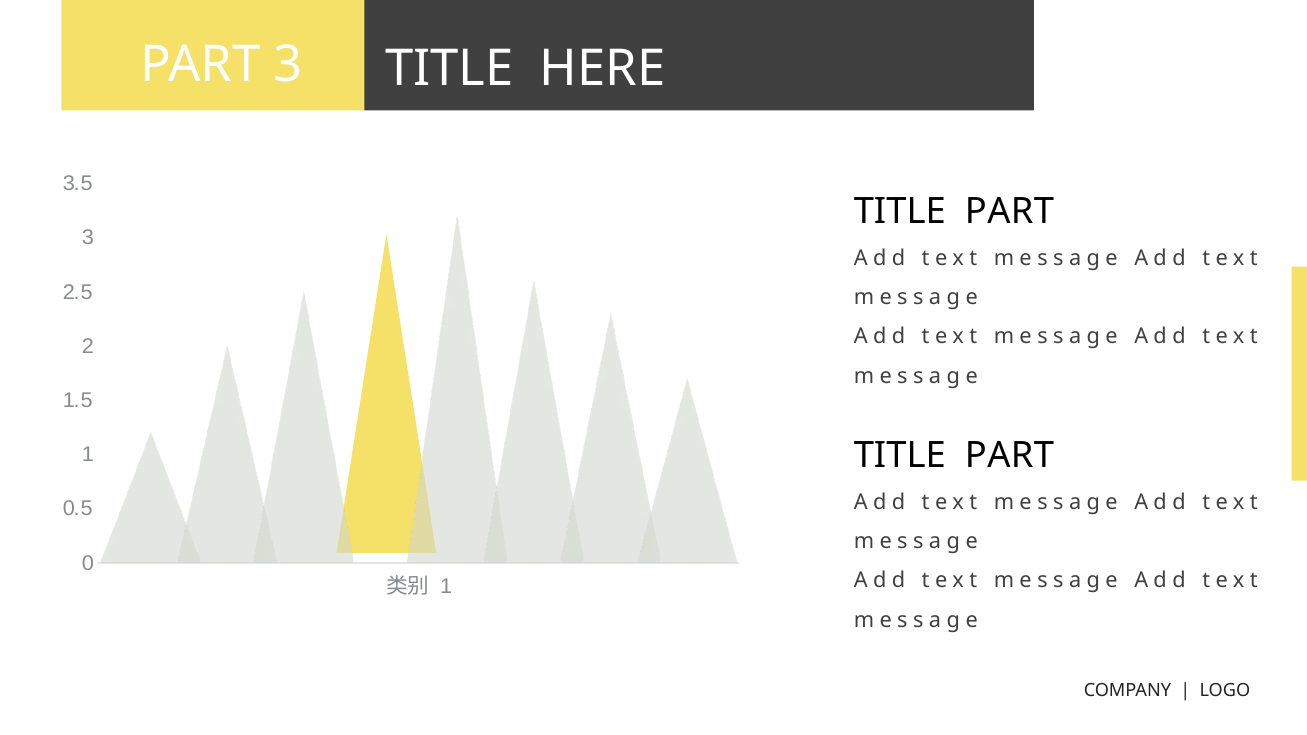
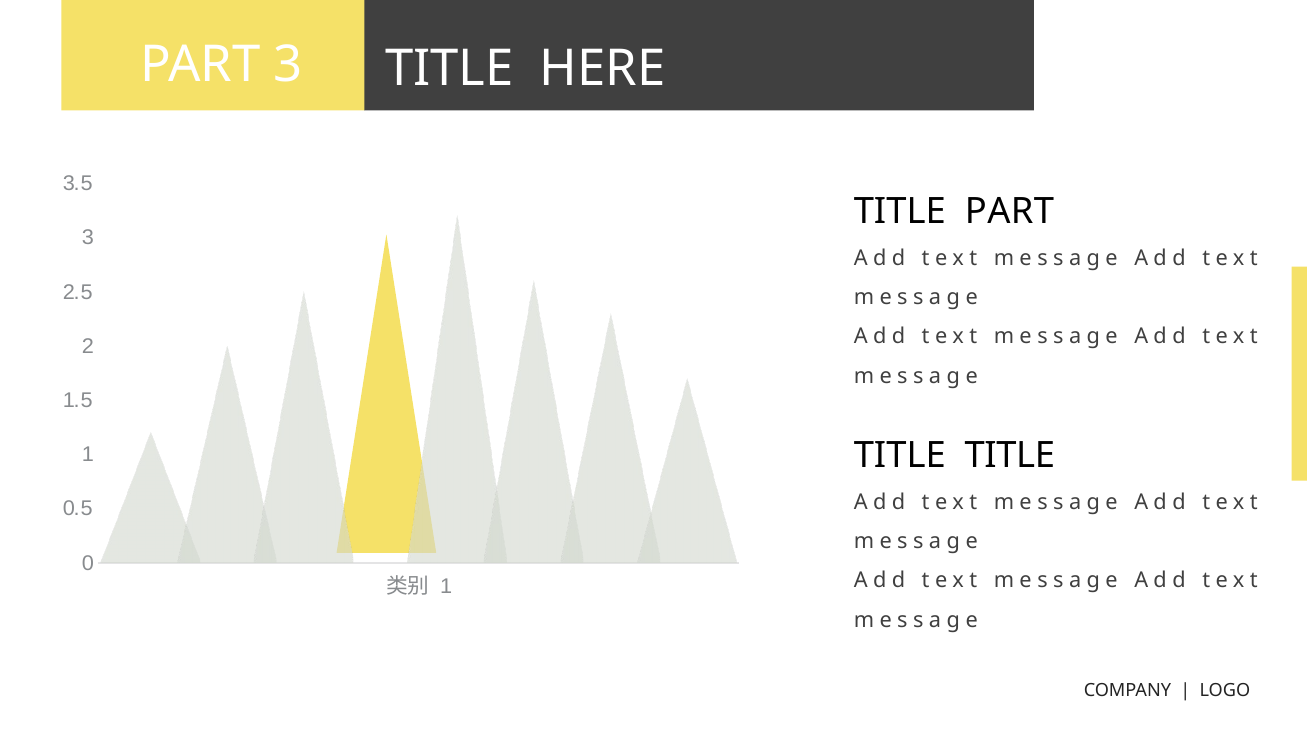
PART: PART -> TITLE (1010, 456)
